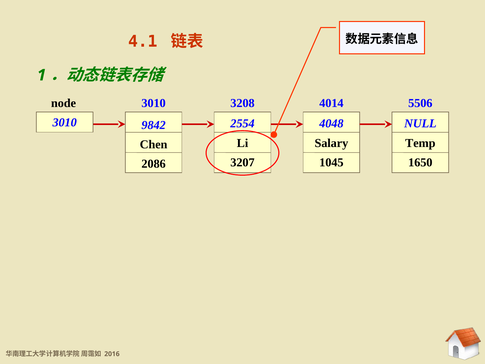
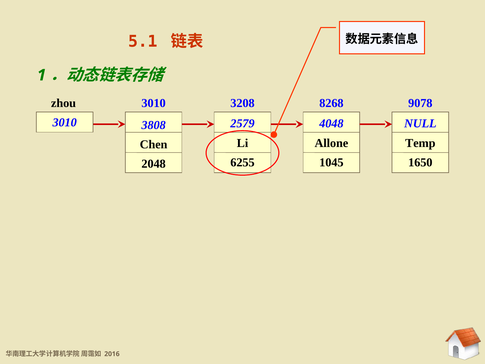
4.1: 4.1 -> 5.1 (143, 42)
node: node -> zhou (64, 103)
4014: 4014 -> 8268 (331, 103)
5506: 5506 -> 9078 (420, 103)
2554: 2554 -> 2579 (242, 124)
9842: 9842 -> 3808 (154, 125)
Salary: Salary -> Allone (331, 143)
3207: 3207 -> 6255 (242, 162)
2086: 2086 -> 2048 (154, 164)
